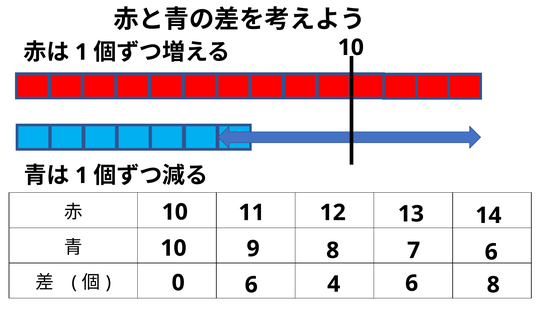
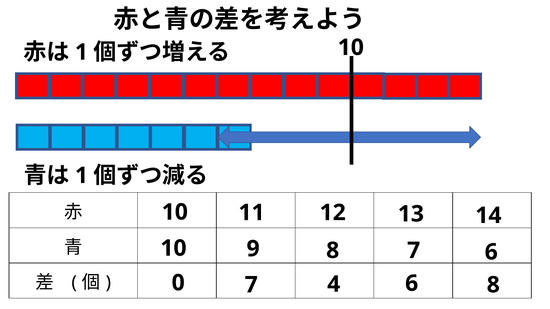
0 6: 6 -> 7 (251, 285)
